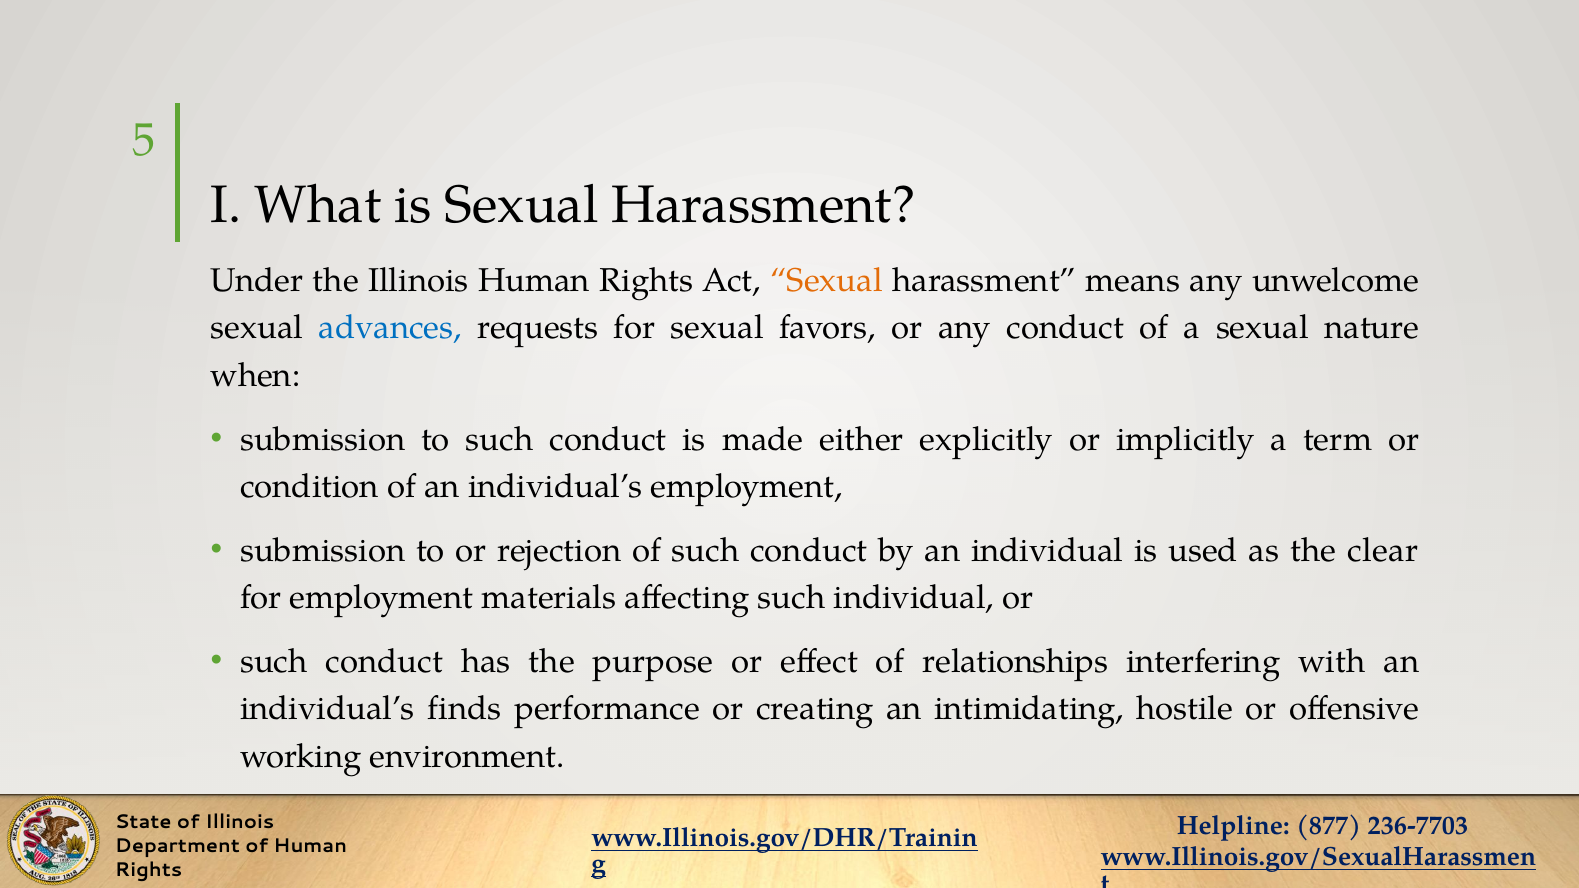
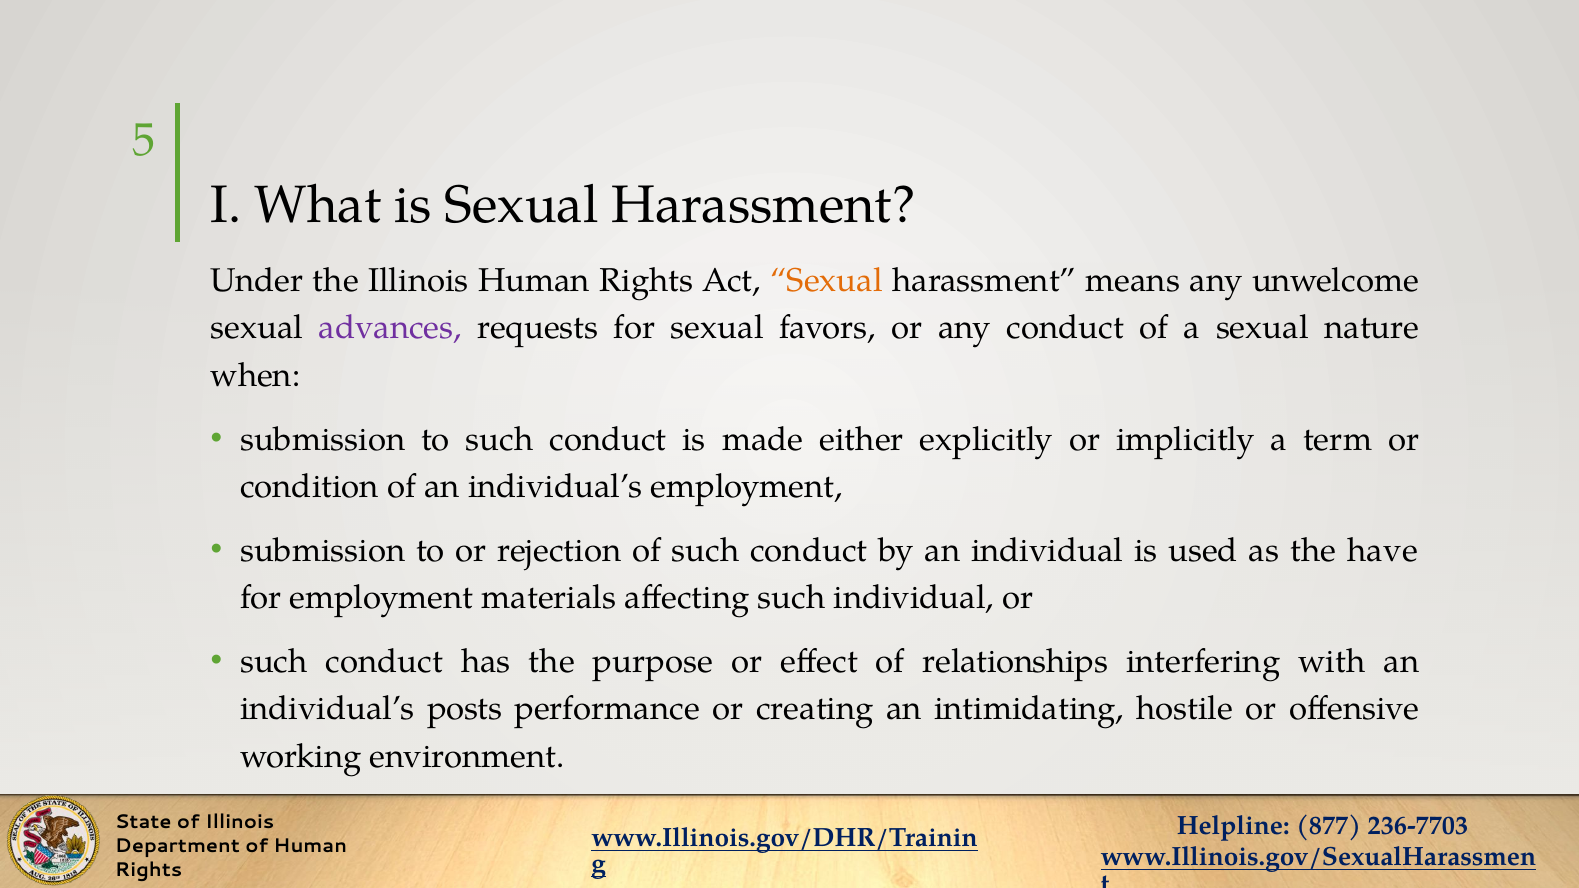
advances colour: blue -> purple (390, 328)
clear: clear -> have (1383, 551)
finds: finds -> posts (465, 709)
